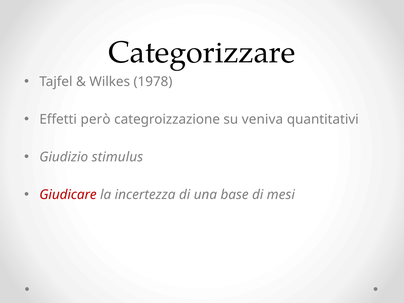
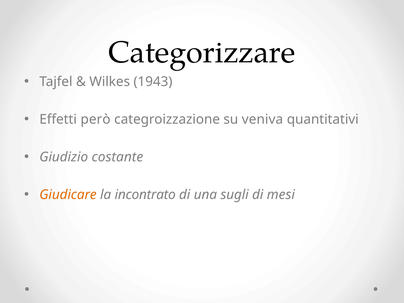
1978: 1978 -> 1943 (153, 82)
stimulus: stimulus -> costante (117, 157)
Giudicare colour: red -> orange (68, 195)
incertezza: incertezza -> incontrato (145, 195)
base: base -> sugli (235, 195)
